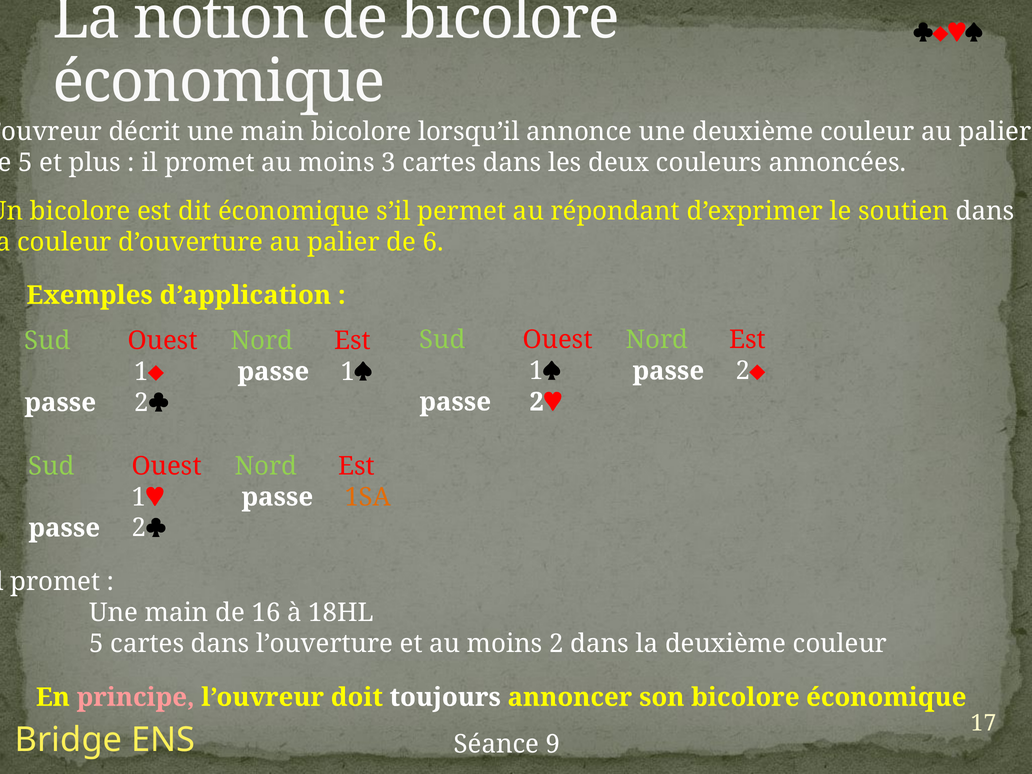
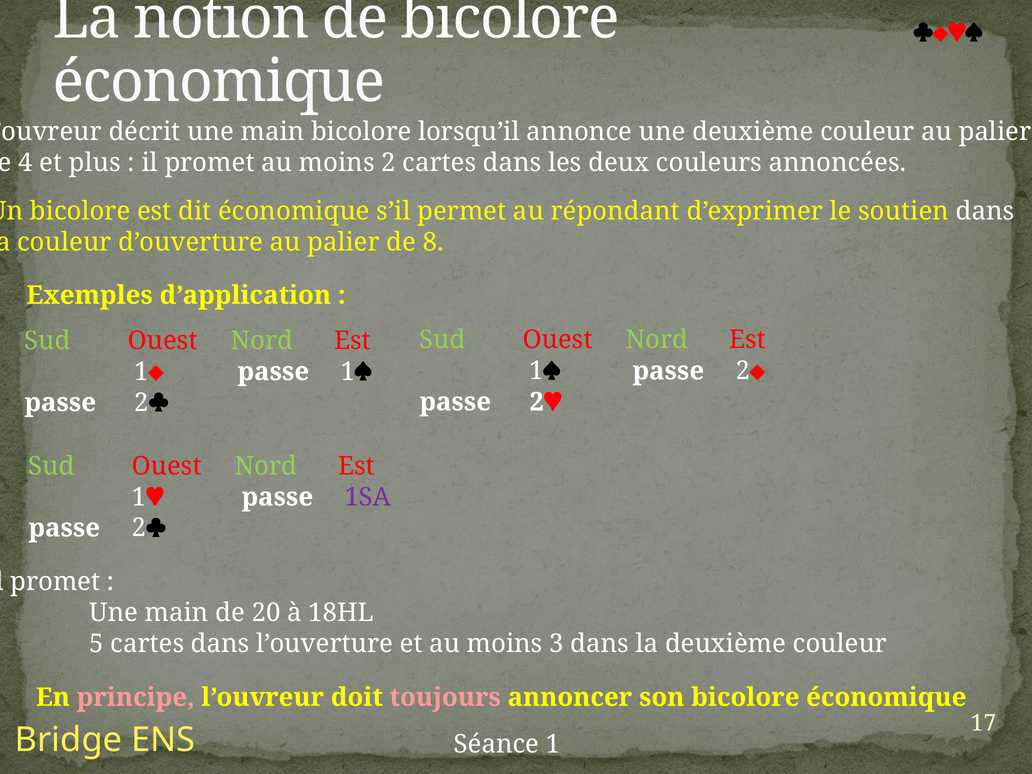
5: 5 -> 4 (25, 163)
3: 3 -> 2 (389, 163)
6: 6 -> 8 (433, 242)
1SA colour: orange -> purple (368, 497)
16: 16 -> 20 (266, 613)
2: 2 -> 3 (557, 644)
toujours colour: white -> pink (445, 697)
9: 9 -> 1 (553, 744)
